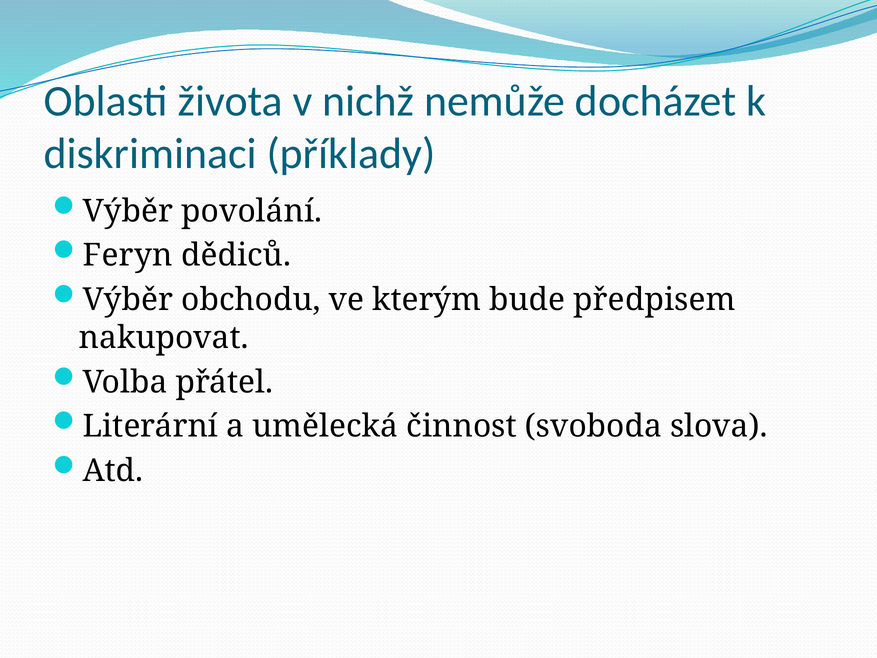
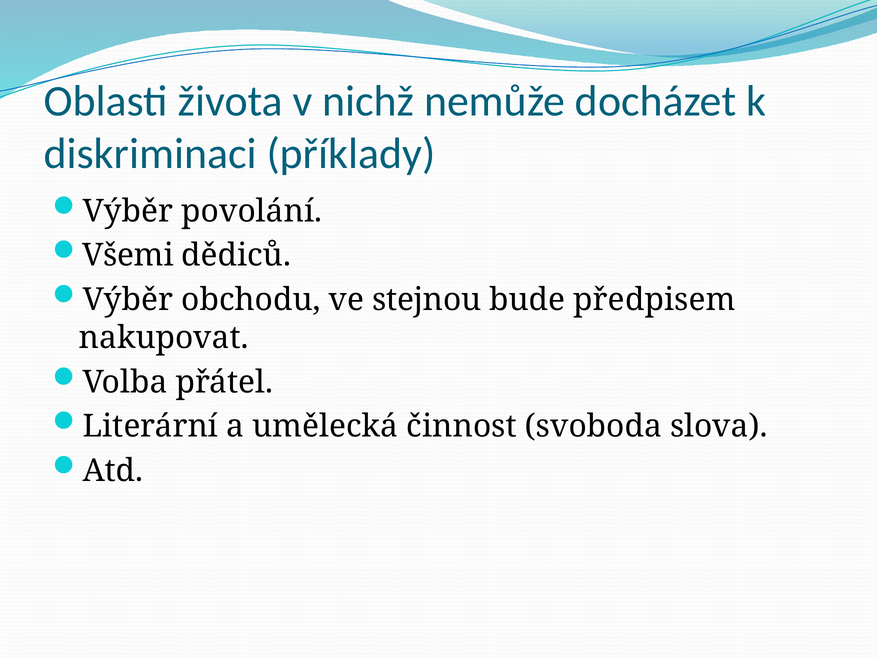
Feryn: Feryn -> Všemi (128, 255)
kterým: kterým -> stejnou (427, 300)
